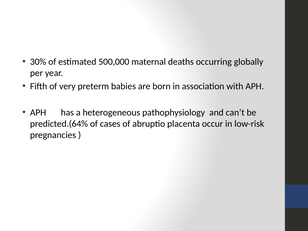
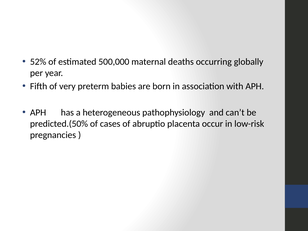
30%: 30% -> 52% (38, 62)
predicted.(64%: predicted.(64% -> predicted.(50% (59, 124)
